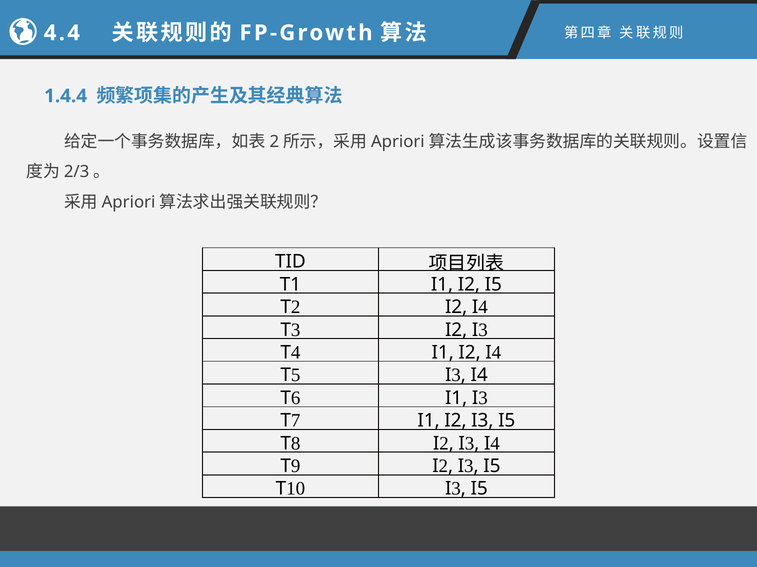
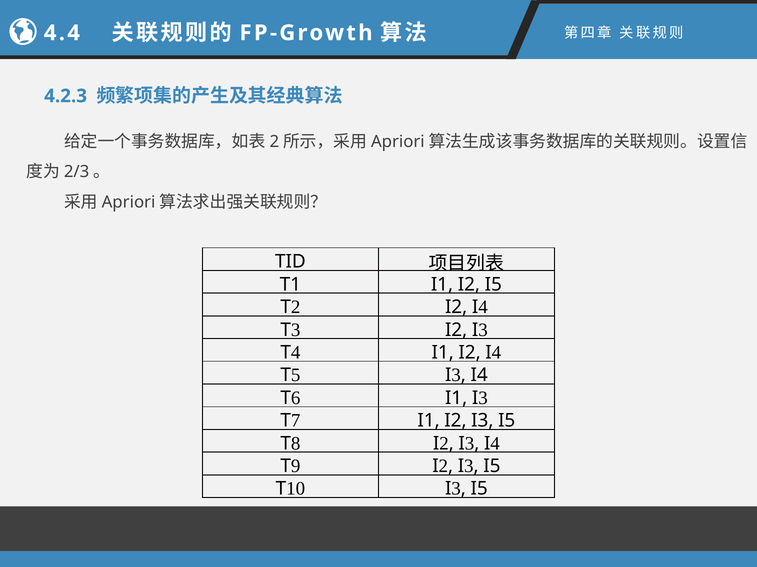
1.4.4: 1.4.4 -> 4.2.3 (66, 96)
